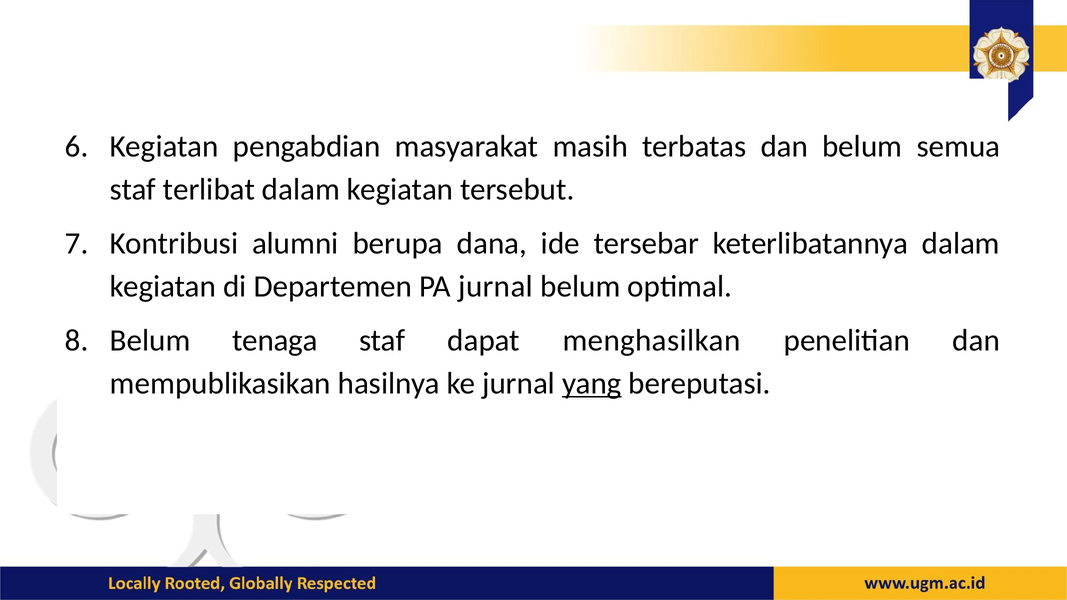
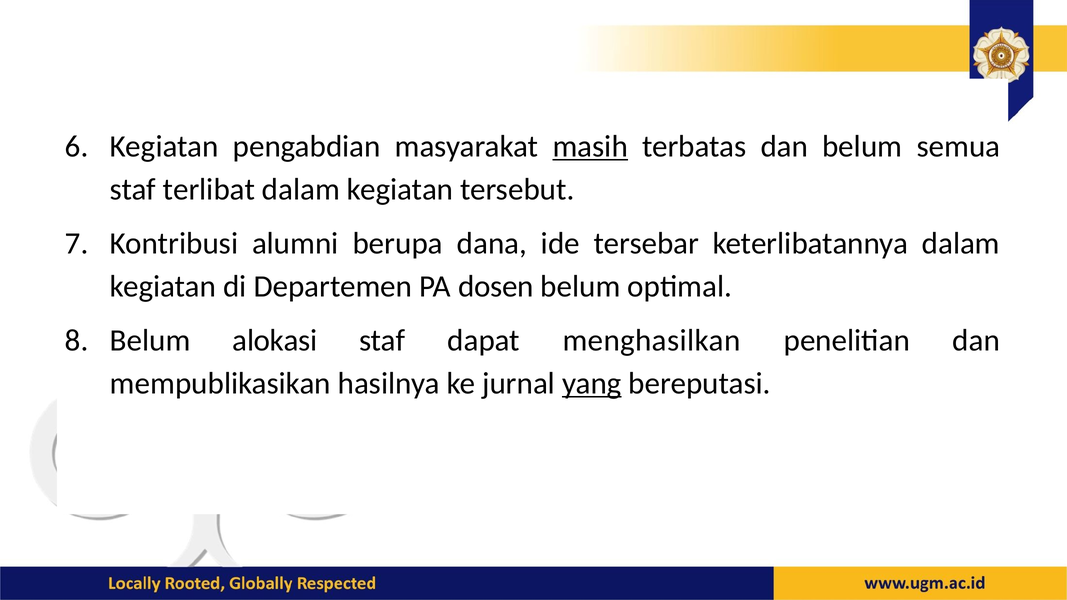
masih underline: none -> present (590, 146)
PA jurnal: jurnal -> dosen (496, 286)
tenaga: tenaga -> alokasi (275, 340)
